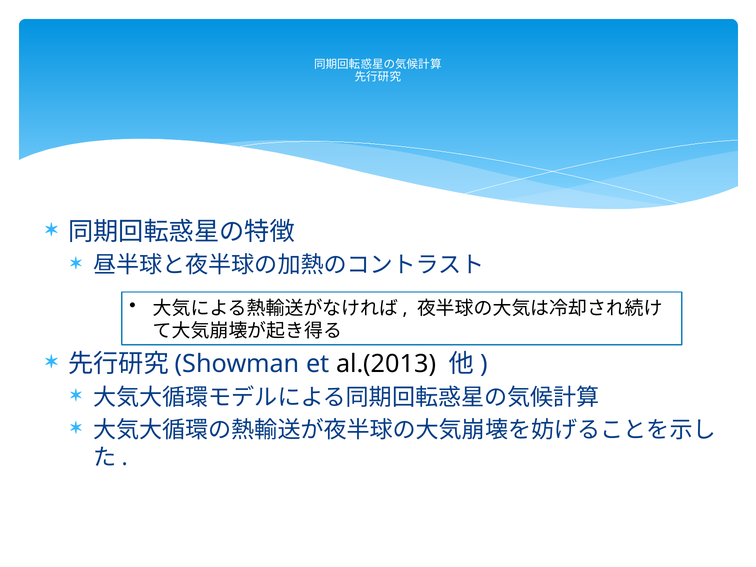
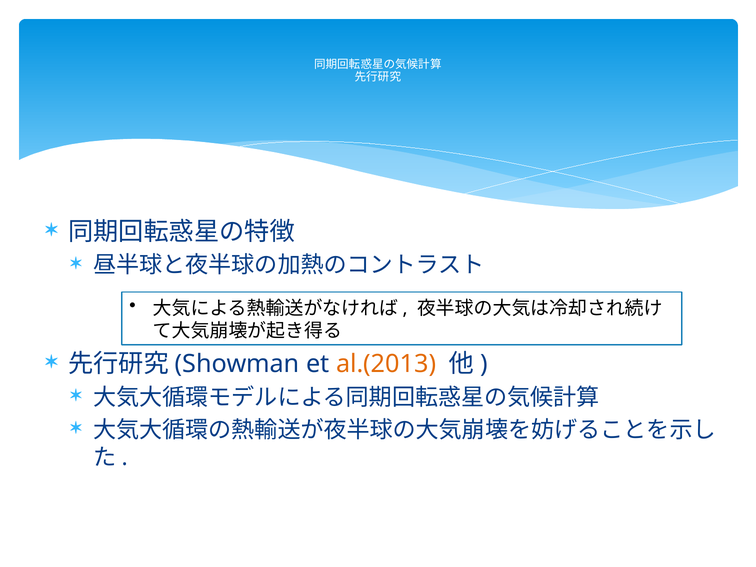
al.(2013 colour: black -> orange (386, 364)
